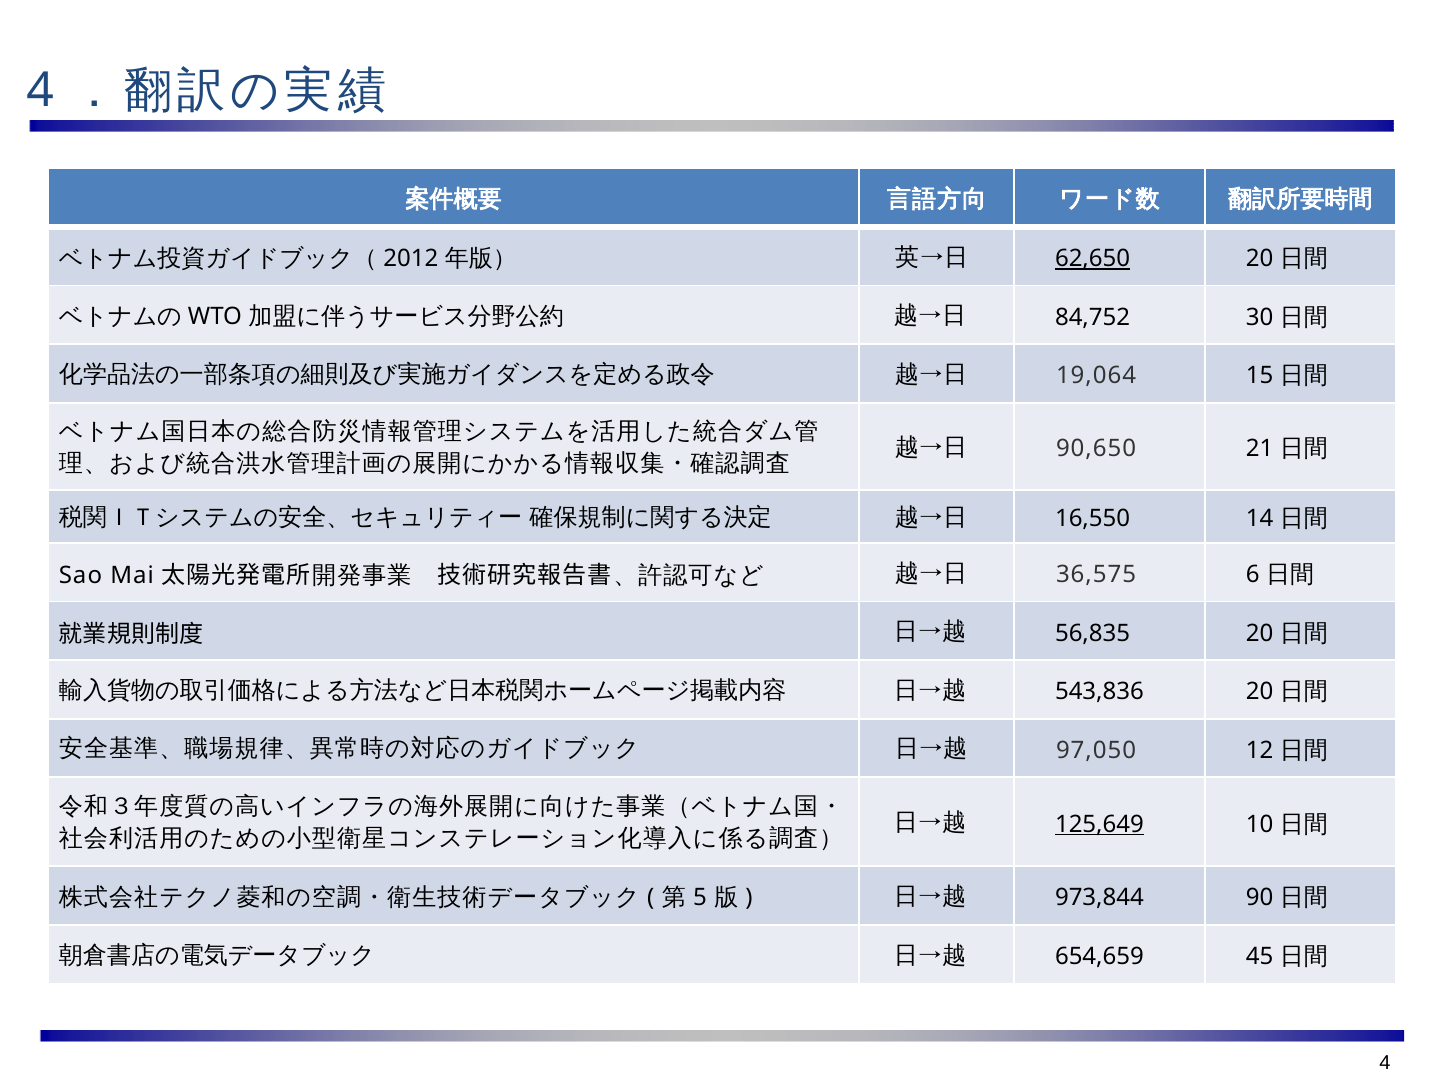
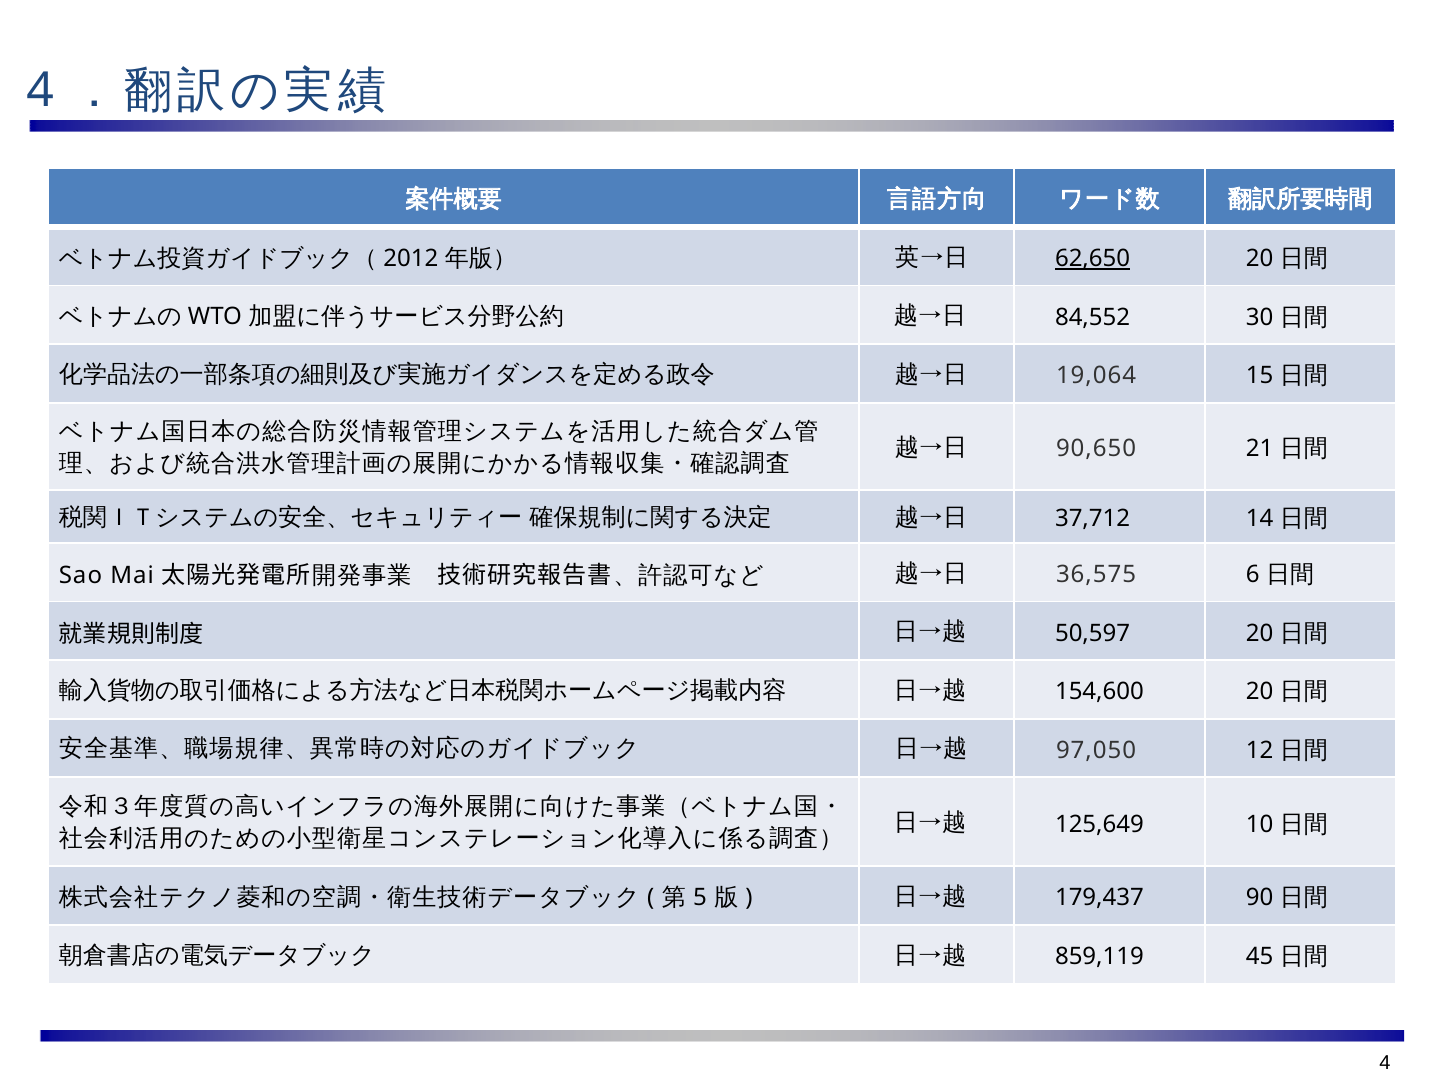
84,752: 84,752 -> 84,552 (1093, 317)
16,550: 16,550 -> 37,712 (1093, 519)
56,835: 56,835 -> 50,597 (1093, 633)
543,836: 543,836 -> 154,600 (1099, 692)
125,649 underline: present -> none (1099, 824)
973,844: 973,844 -> 179,437 (1099, 898)
654,659: 654,659 -> 859,119 (1099, 957)
